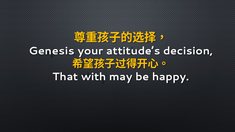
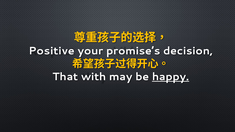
Genesis: Genesis -> Positive (52, 51)
attitude’s: attitude’s -> promise’s (133, 51)
happy underline: none -> present (171, 77)
